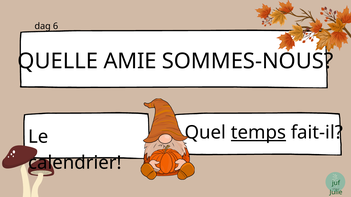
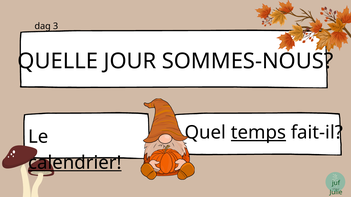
6: 6 -> 3 (56, 26)
AMIE: AMIE -> JOUR (130, 61)
calendrier underline: none -> present (75, 163)
